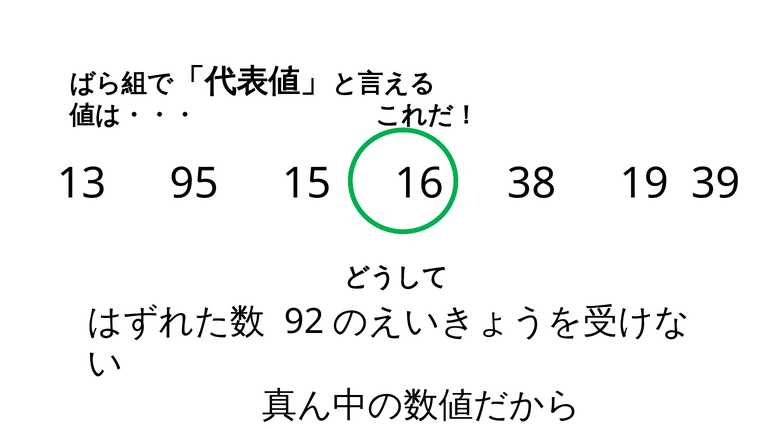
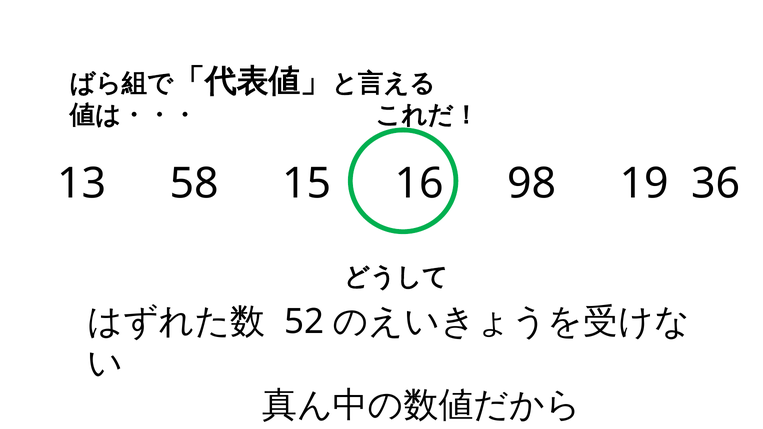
95: 95 -> 58 (194, 184)
38: 38 -> 98 (532, 184)
39: 39 -> 36 (716, 184)
92: 92 -> 52 (304, 322)
